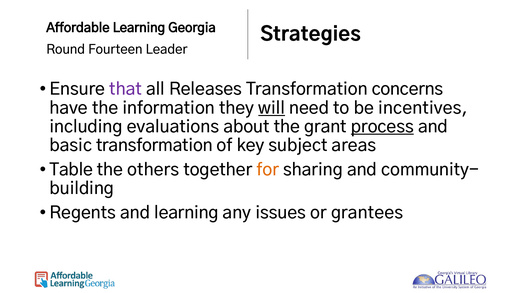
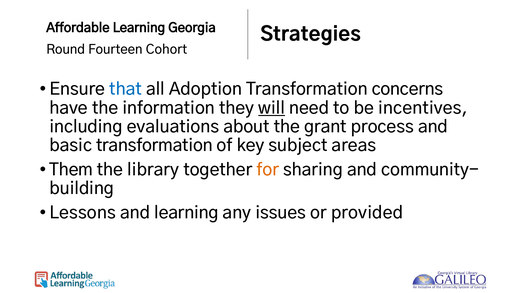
Leader: Leader -> Cohort (166, 49)
that colour: purple -> blue (126, 89)
Releases: Releases -> Adoption (206, 89)
process underline: present -> none (382, 127)
Table: Table -> Them (71, 170)
others: others -> library (153, 170)
Regents: Regents -> Lessons (83, 213)
grantees: grantees -> provided (367, 213)
